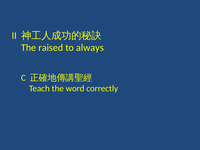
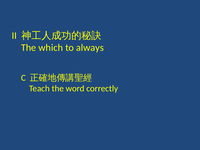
raised: raised -> which (51, 48)
